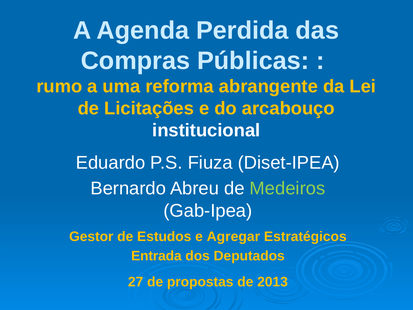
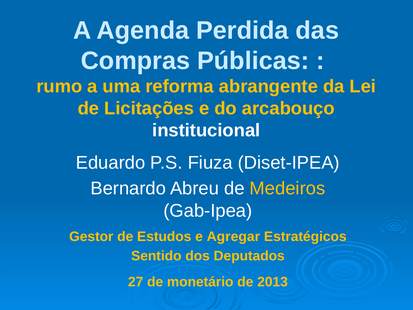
Medeiros colour: light green -> yellow (287, 188)
Entrada: Entrada -> Sentido (156, 256)
propostas: propostas -> monetário (200, 282)
